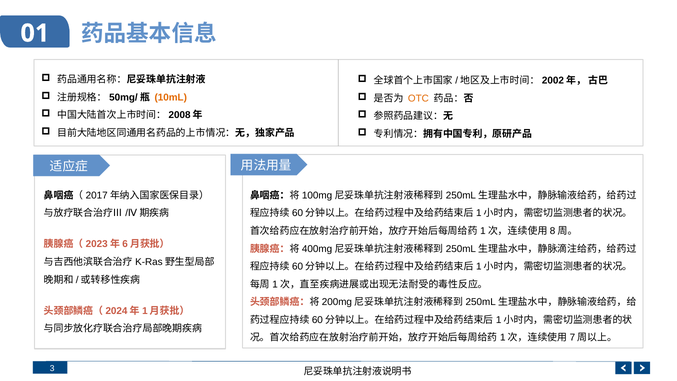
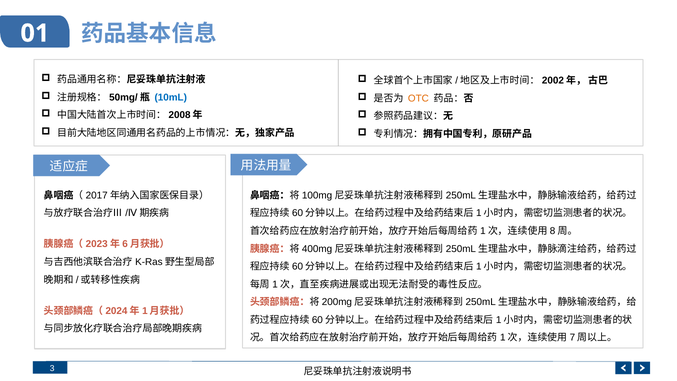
10mL colour: orange -> blue (171, 97)
